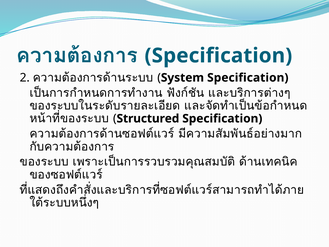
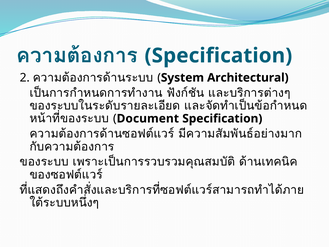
System Specification: Specification -> Architectural (248, 78)
Structured: Structured -> Document (148, 118)
